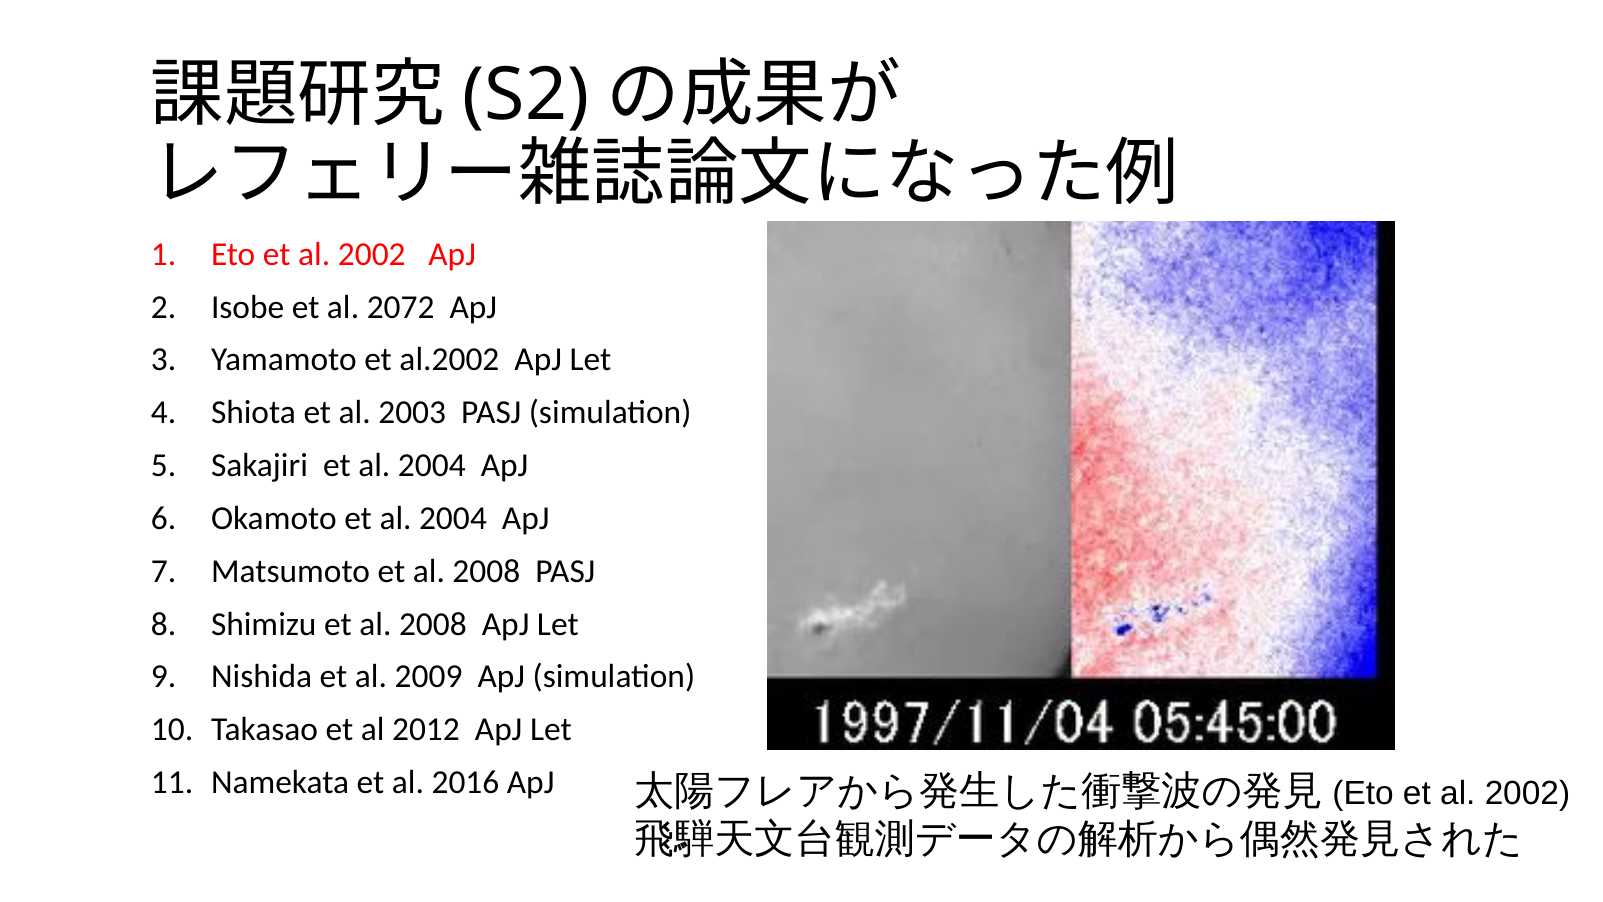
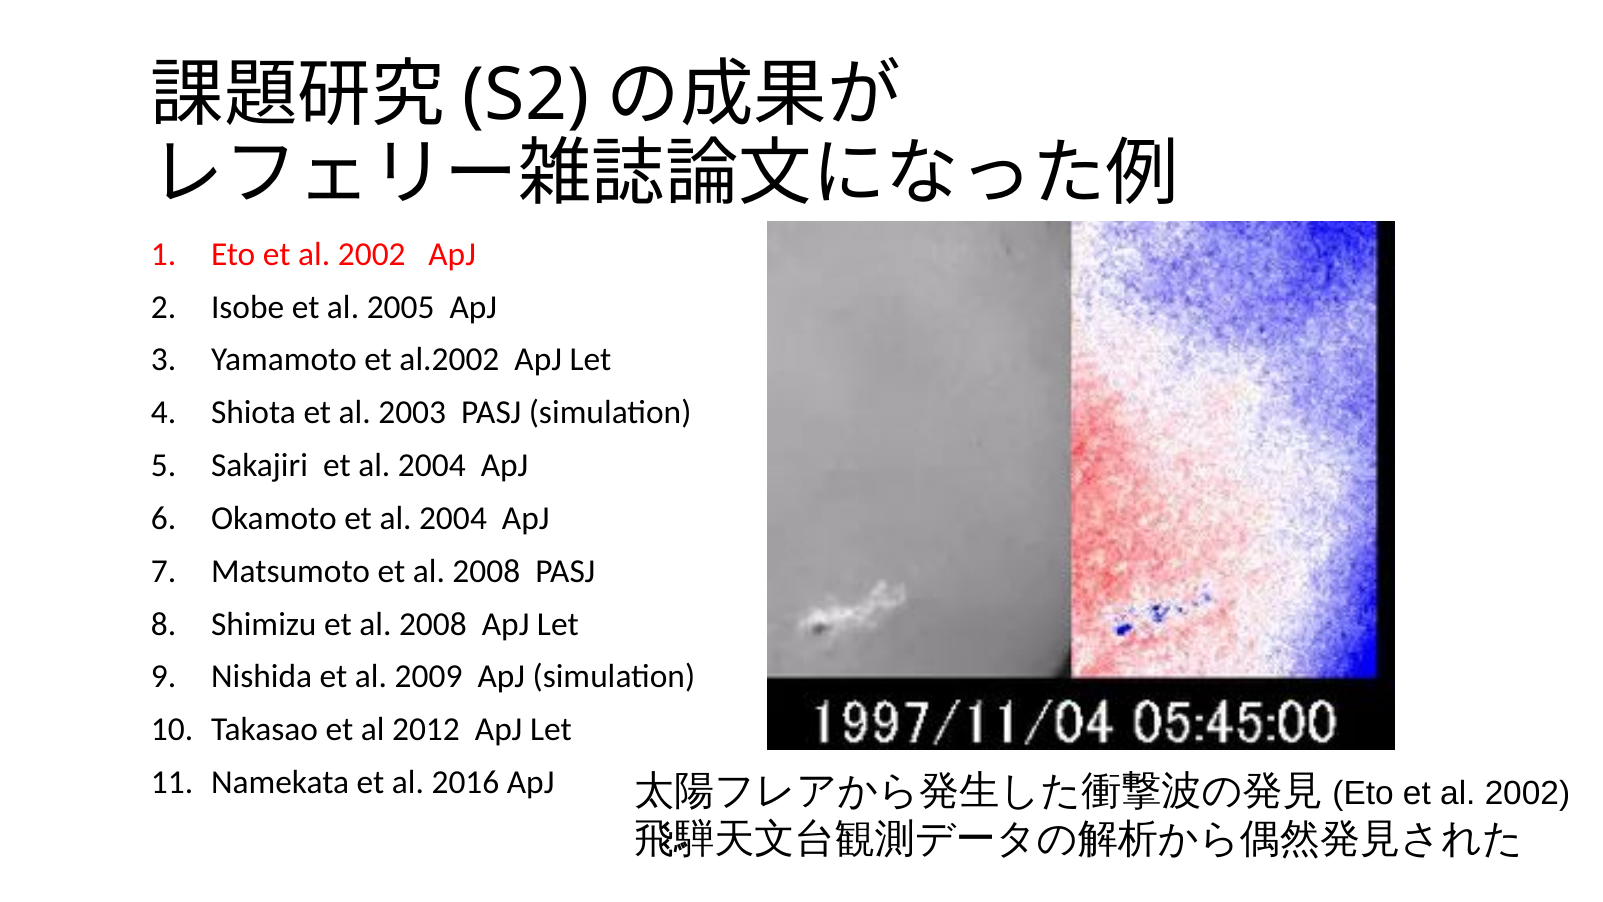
2072: 2072 -> 2005 (401, 307)
